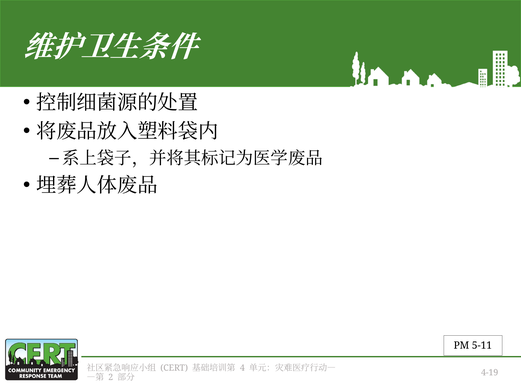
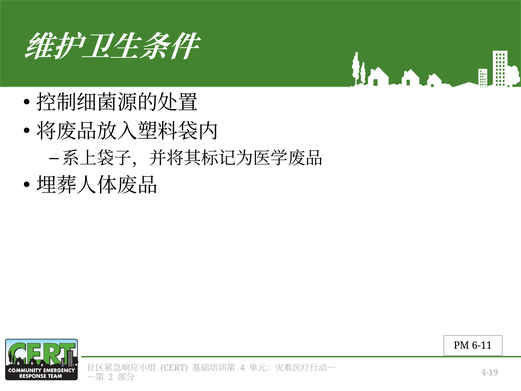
5-11: 5-11 -> 6-11 (482, 345)
